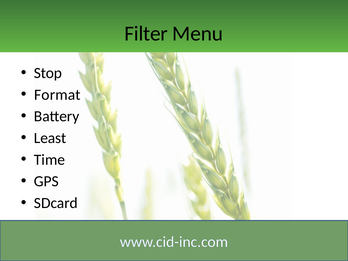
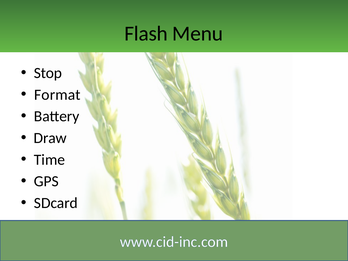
Filter: Filter -> Flash (146, 34)
Least: Least -> Draw (50, 138)
